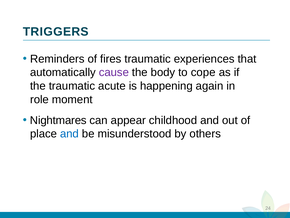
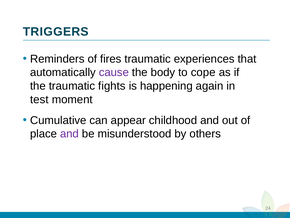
acute: acute -> fights (112, 86)
role: role -> test (39, 99)
Nightmares: Nightmares -> Cumulative (58, 120)
and colour: blue -> purple (69, 134)
